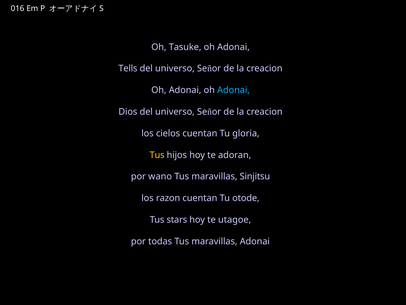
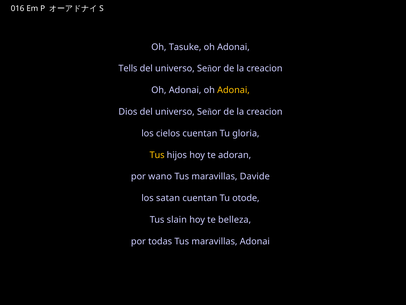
Adonai colour: light blue -> yellow (233, 90)
Sinjitsu: Sinjitsu -> Davide (255, 176)
razon: razon -> satan (168, 198)
stars: stars -> slain (177, 219)
utagoe: utagoe -> belleza (235, 219)
